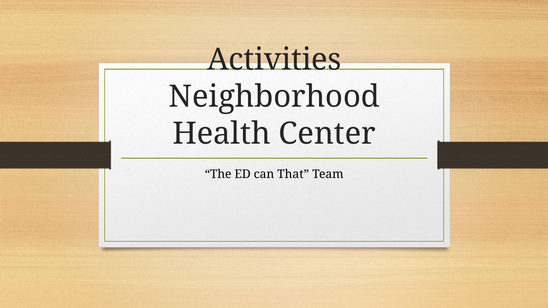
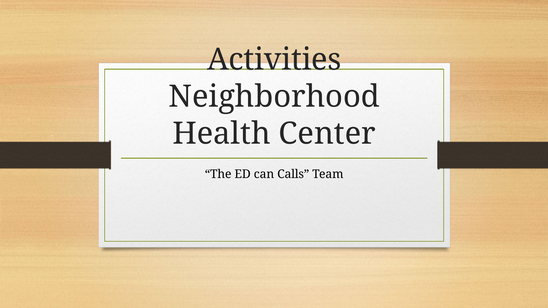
That: That -> Calls (293, 174)
